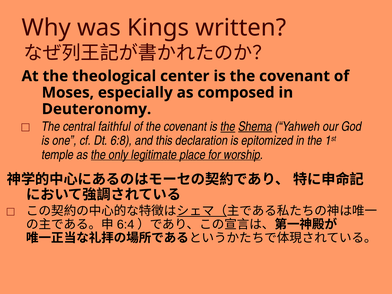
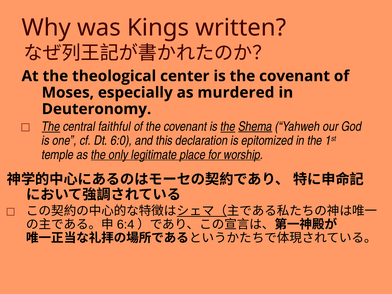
composed: composed -> murdered (236, 93)
The underline: none -> present (51, 127)
6:8: 6:8 -> 6:0 (121, 141)
